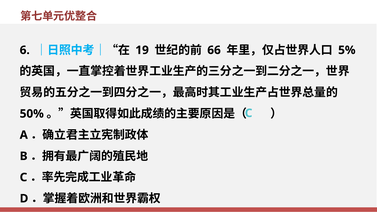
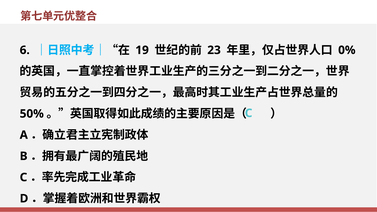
66: 66 -> 23 (214, 50)
5%: 5% -> 0% (347, 50)
